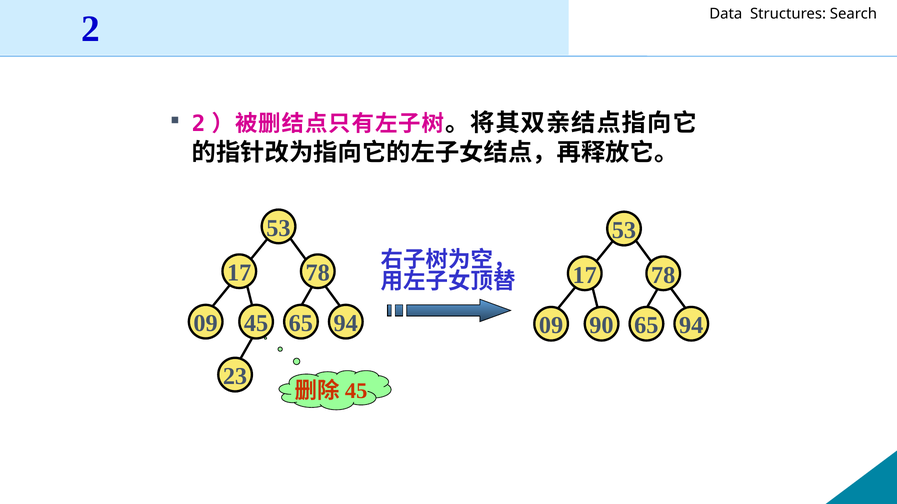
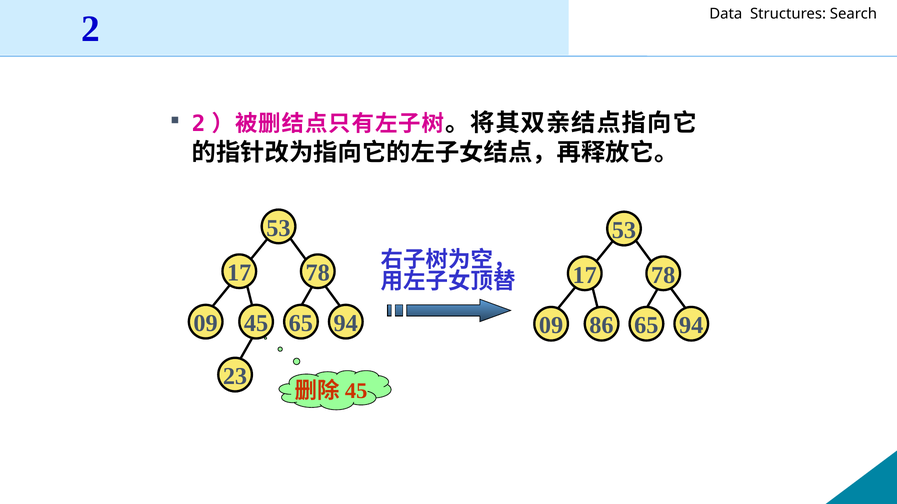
90: 90 -> 86 (601, 326)
